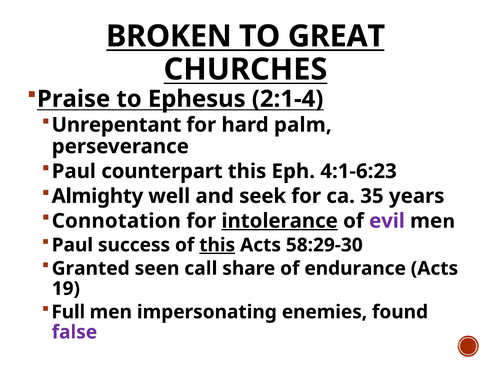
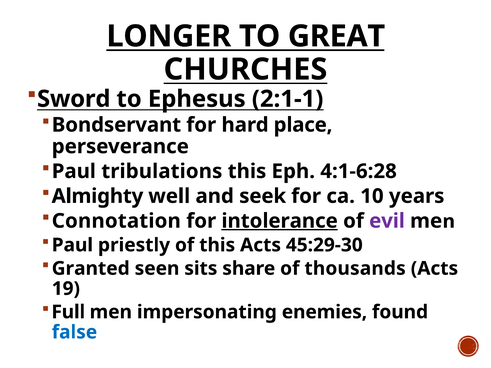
BROKEN: BROKEN -> LONGER (169, 36)
Praise: Praise -> Sword (74, 99)
2:1-4: 2:1-4 -> 2:1-1 (288, 99)
Unrepentant: Unrepentant -> Bondservant (116, 125)
palm: palm -> place (303, 125)
counterpart: counterpart -> tribulations (162, 171)
4:1-6:23: 4:1-6:23 -> 4:1-6:28 (359, 171)
35: 35 -> 10 (372, 196)
success: success -> priestly (134, 245)
this underline: present -> none (217, 245)
58:29-30: 58:29-30 -> 45:29-30 (324, 245)
call: call -> sits (201, 269)
endurance: endurance -> thousands (355, 269)
false colour: purple -> blue (74, 332)
